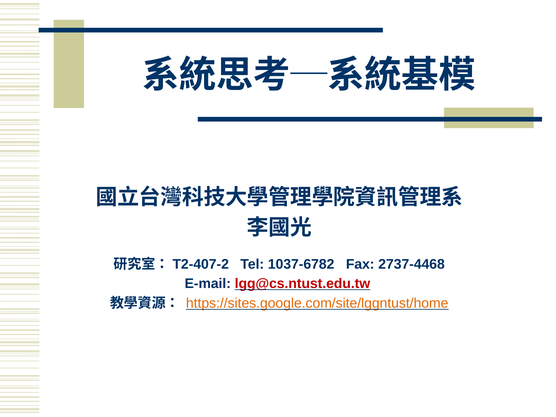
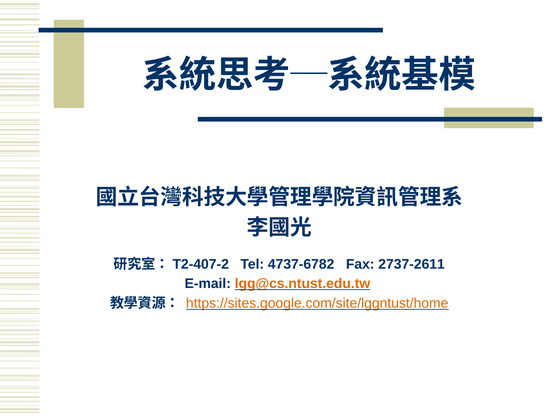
1037-6782: 1037-6782 -> 4737-6782 (301, 264)
2737-4468: 2737-4468 -> 2737-2611 (412, 264)
lgg@cs.ntust.edu.tw colour: red -> orange (302, 284)
